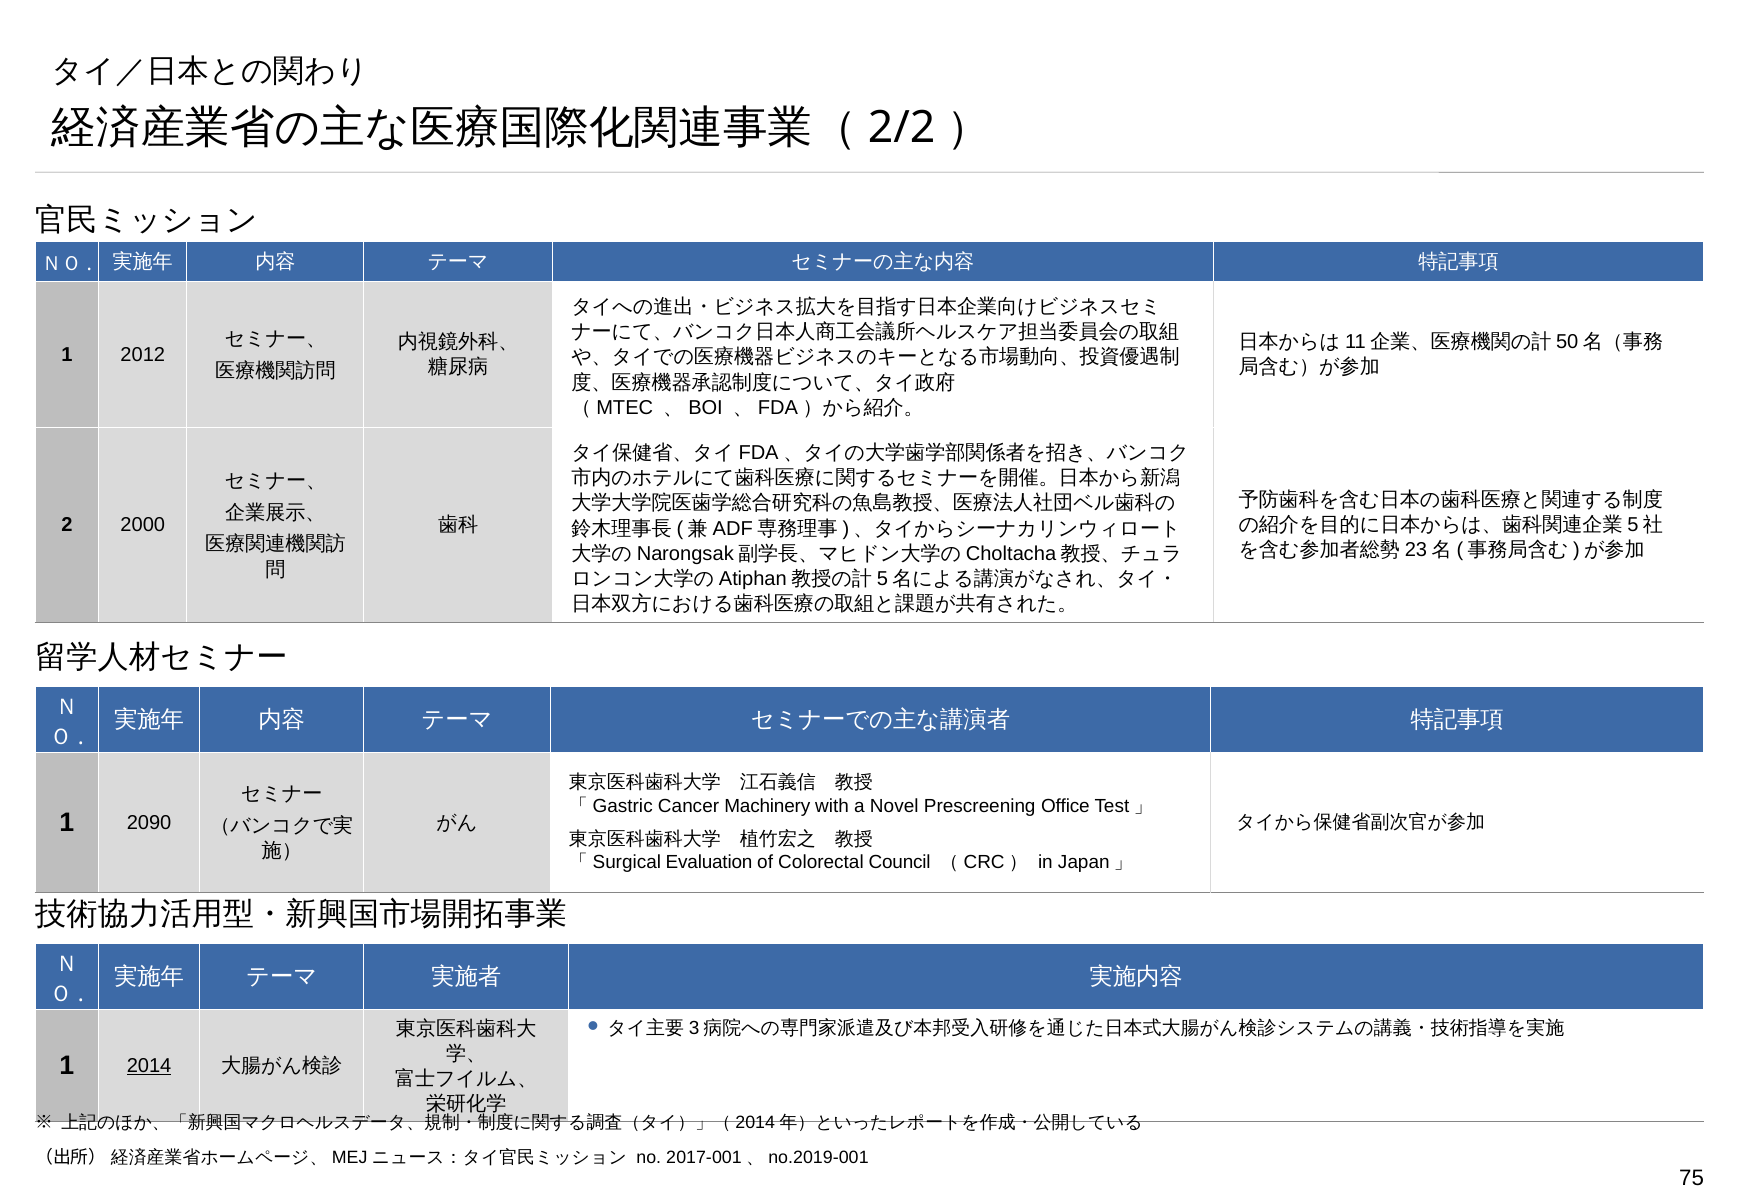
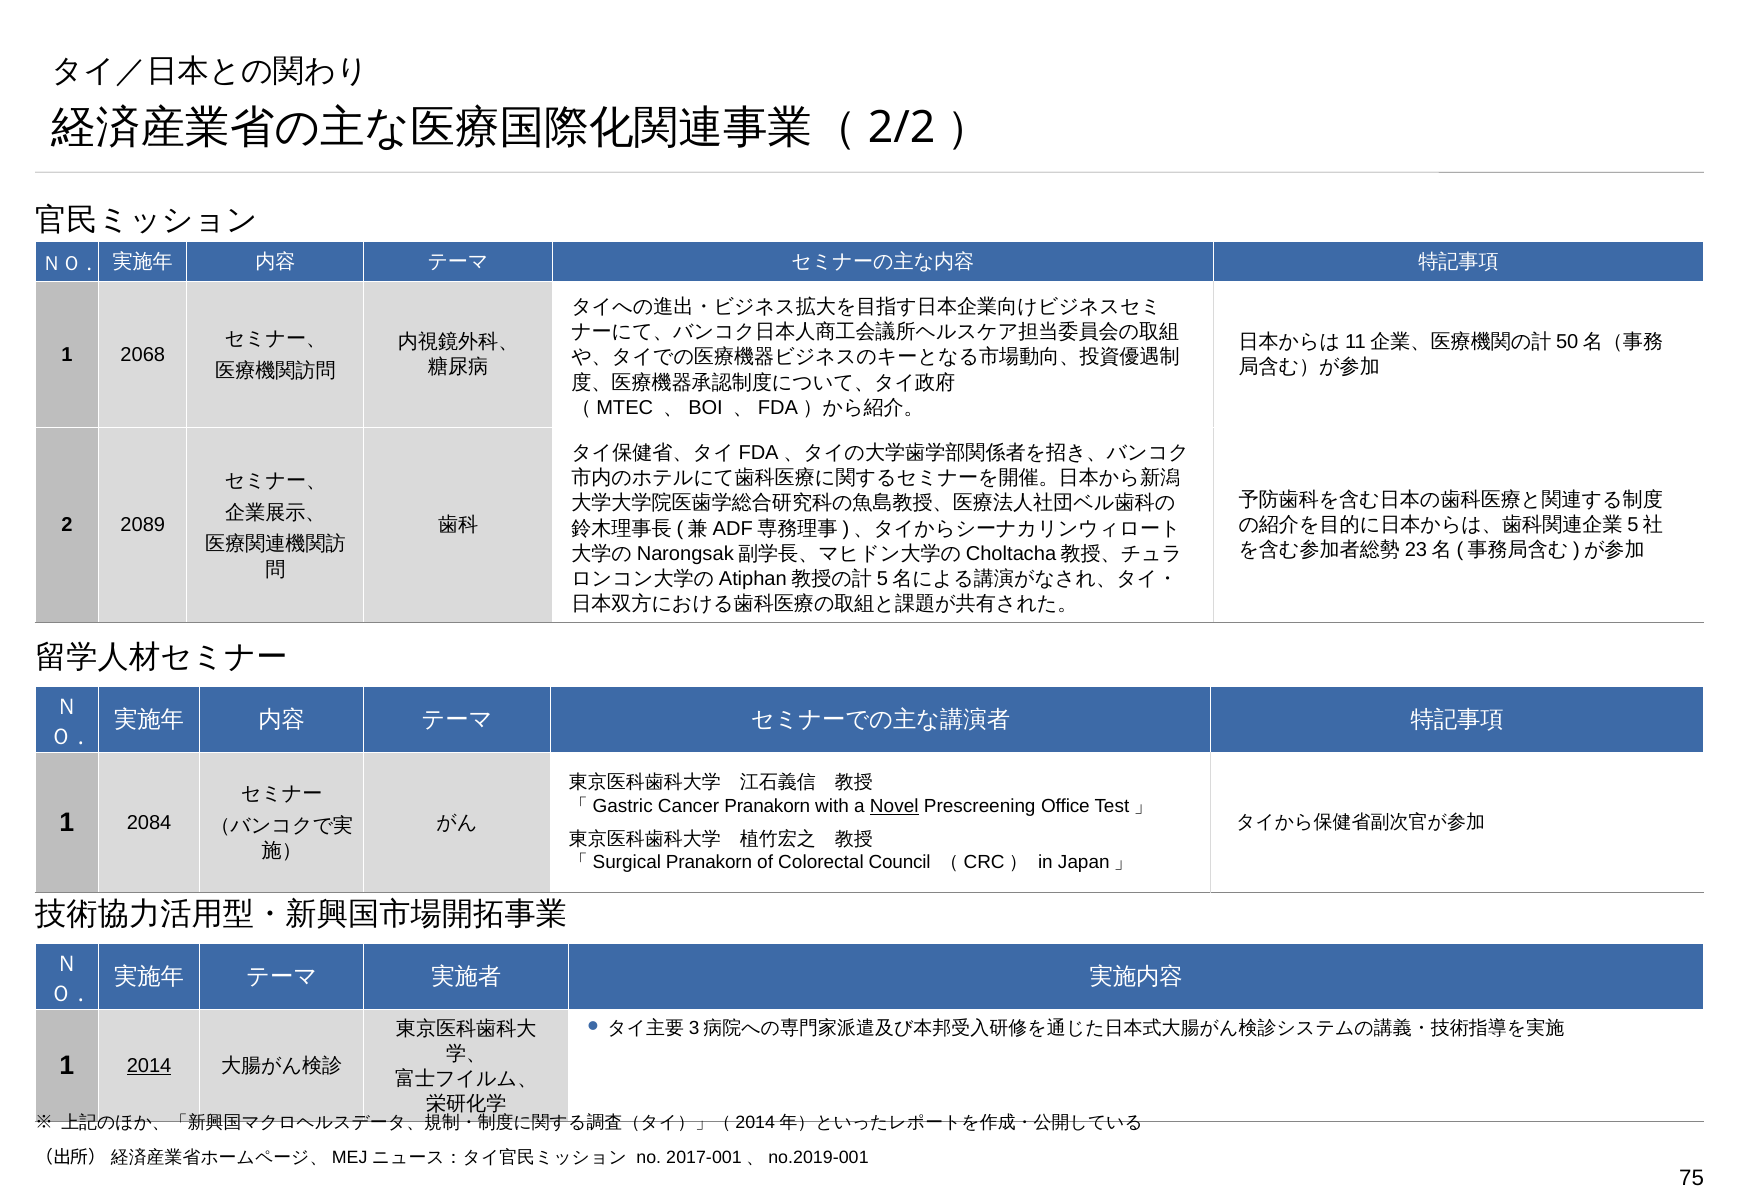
2012: 2012 -> 2068 (143, 355)
2000: 2000 -> 2089 (143, 525)
Cancer Machinery: Machinery -> Pranakorn (767, 806)
Novel underline: none -> present (894, 806)
2090: 2090 -> 2084 (149, 823)
Evaluation: Evaluation -> Pranakorn (709, 863)
